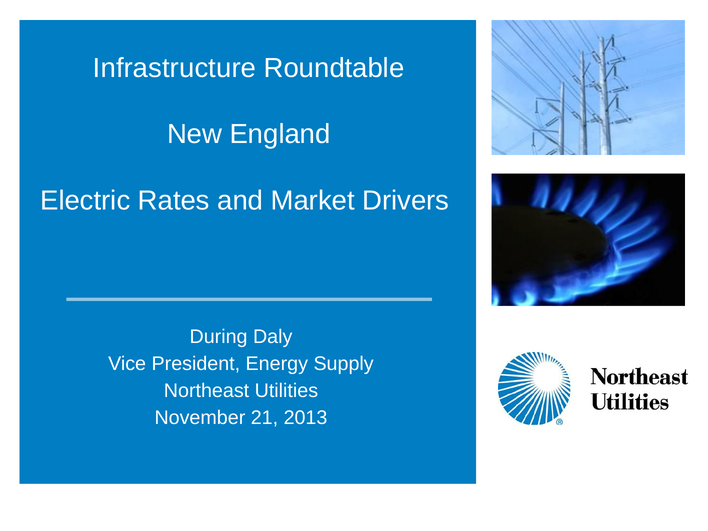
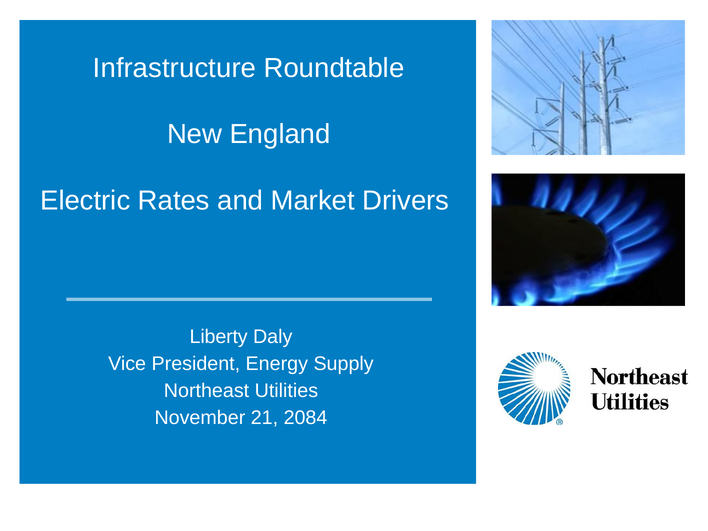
During: During -> Liberty (219, 337)
2013: 2013 -> 2084 (305, 418)
